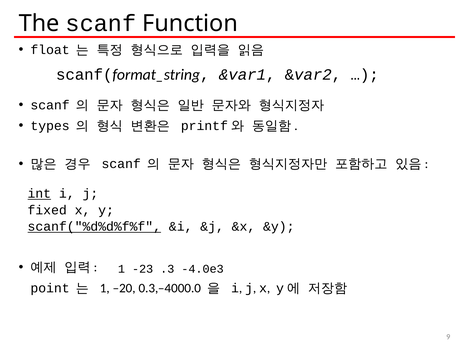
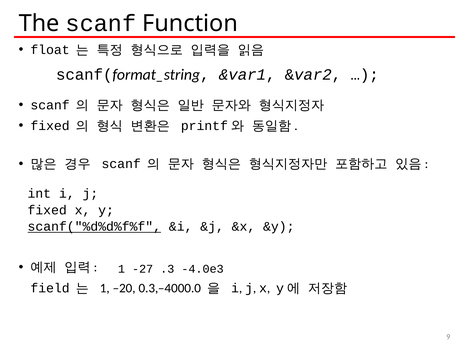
types: types -> fixed (50, 126)
int underline: present -> none (39, 193)
-23: -23 -> -27 (143, 269)
point: point -> field (50, 288)
